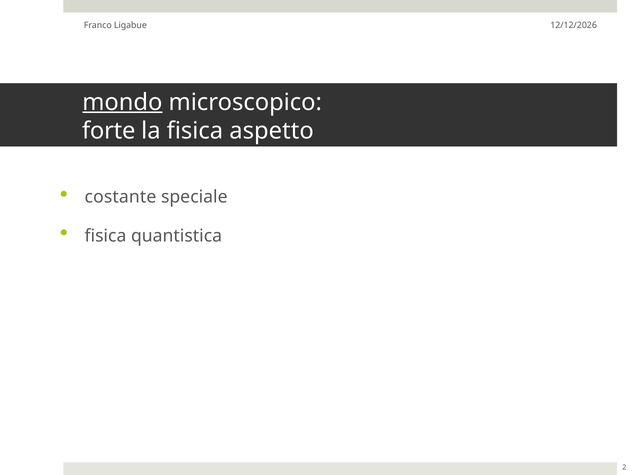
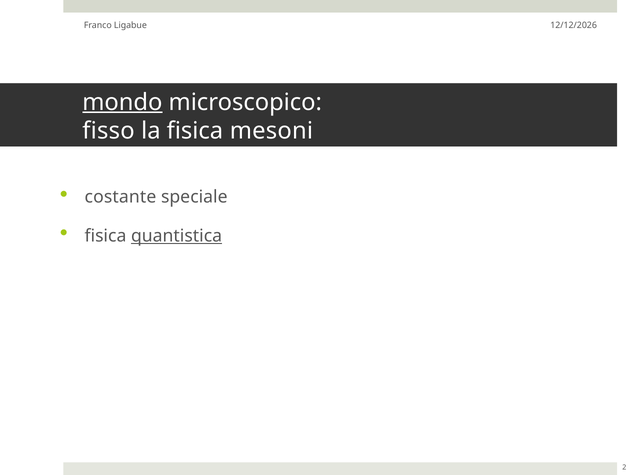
forte: forte -> fisso (109, 131)
aspetto: aspetto -> mesoni (271, 131)
quantistica underline: none -> present (177, 236)
